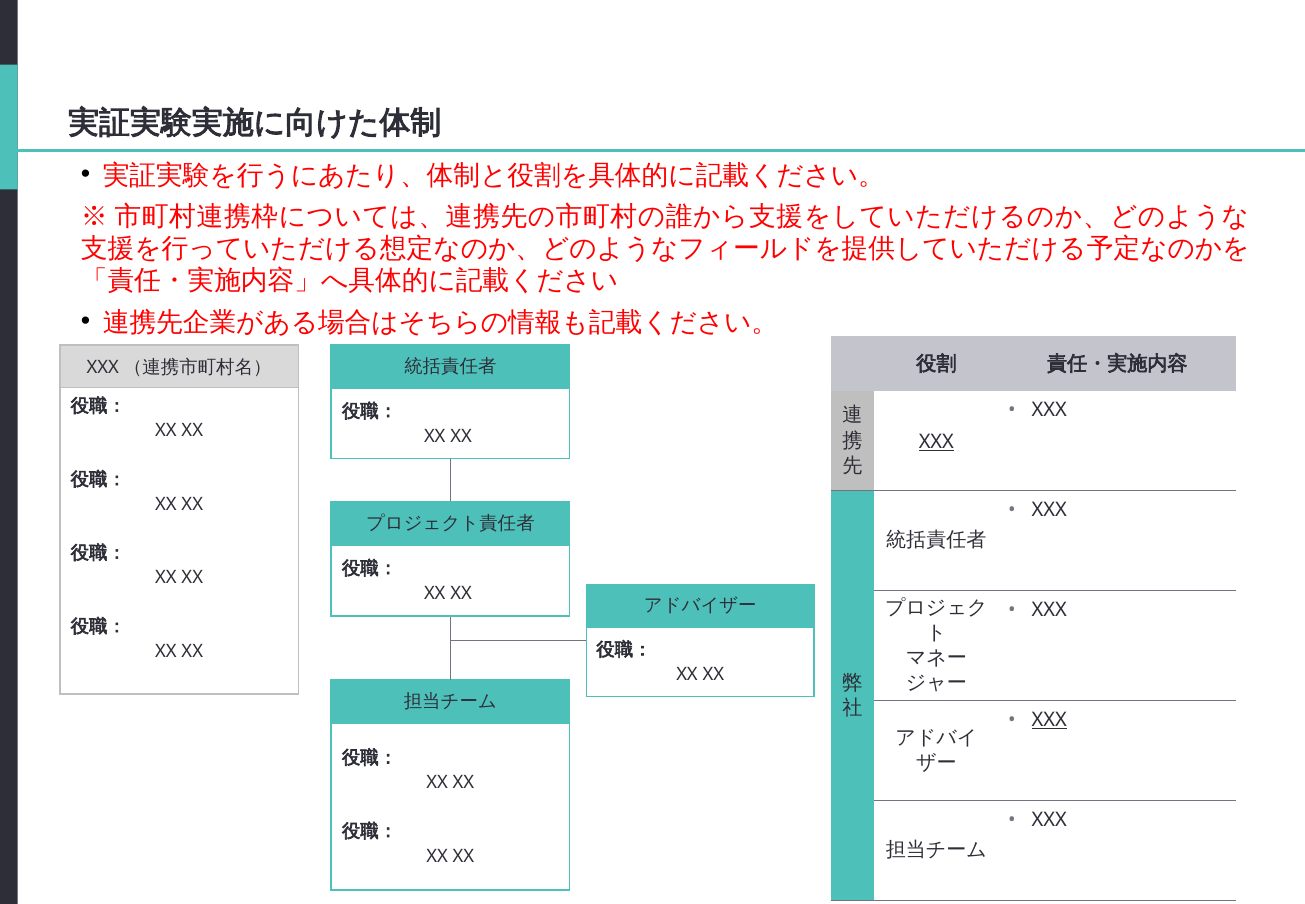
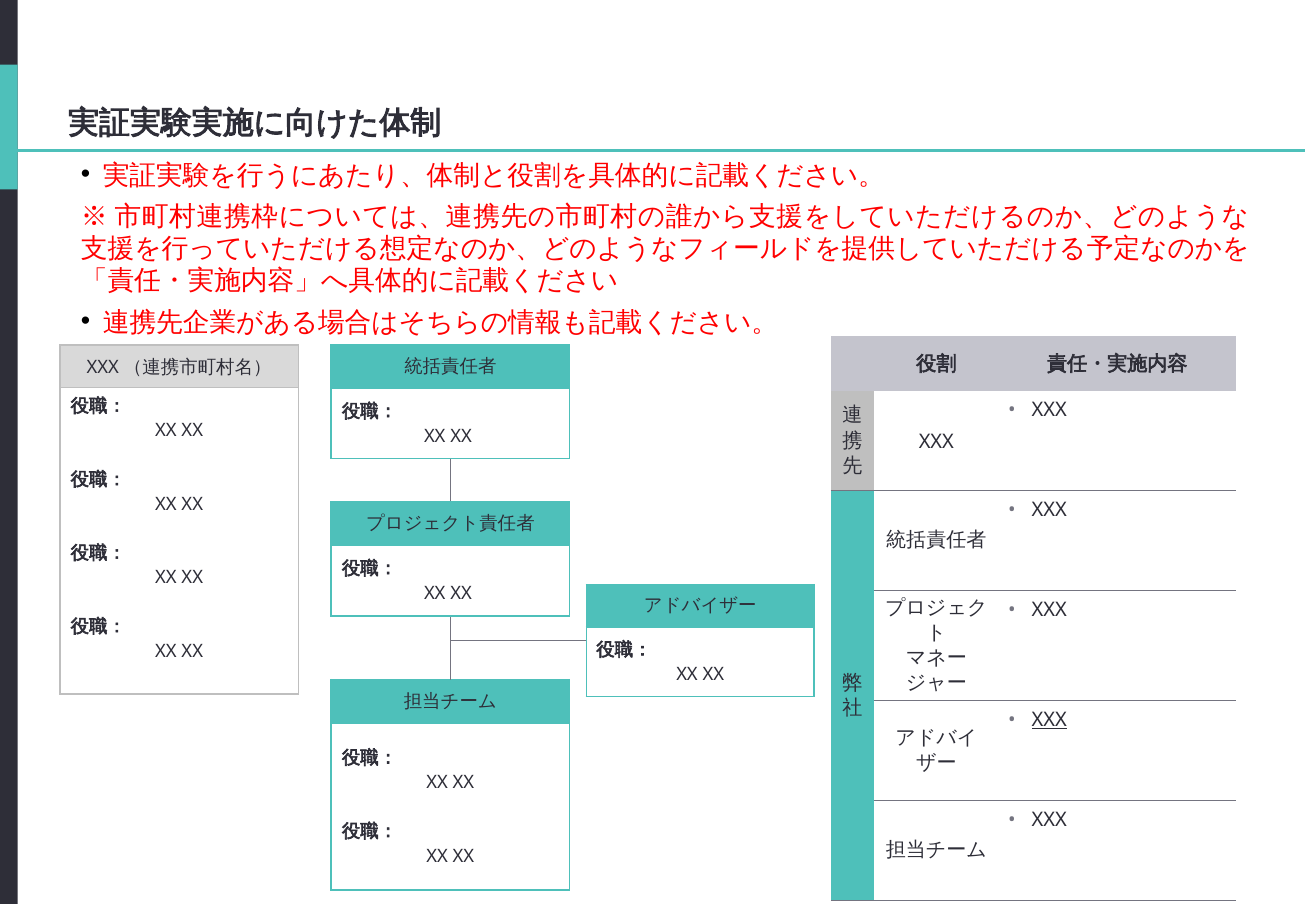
XXX underline: present -> none (936, 441)
